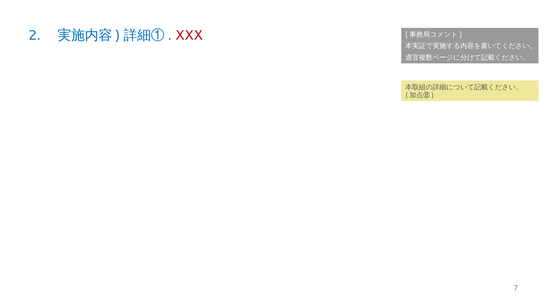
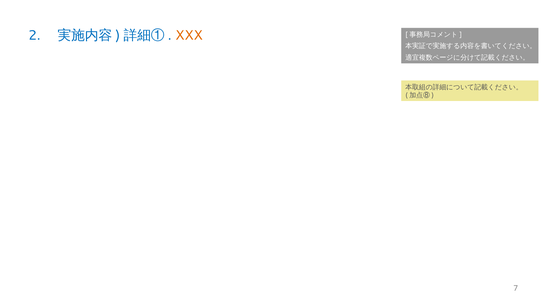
XXX colour: red -> orange (189, 35)
